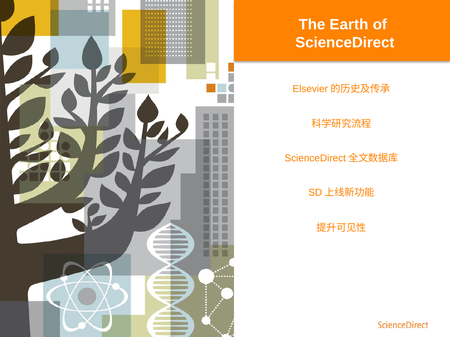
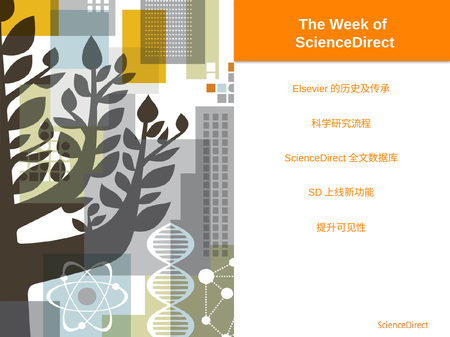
Earth: Earth -> Week (349, 25)
